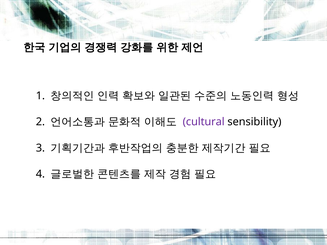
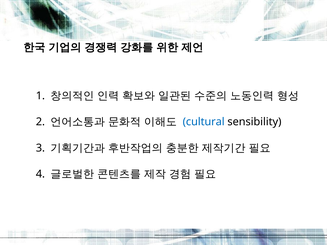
cultural colour: purple -> blue (204, 122)
